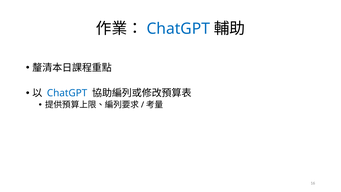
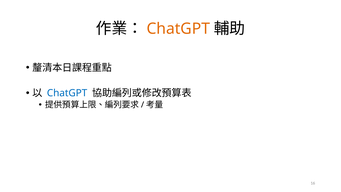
ChatGPT colour: blue -> orange (178, 29)
